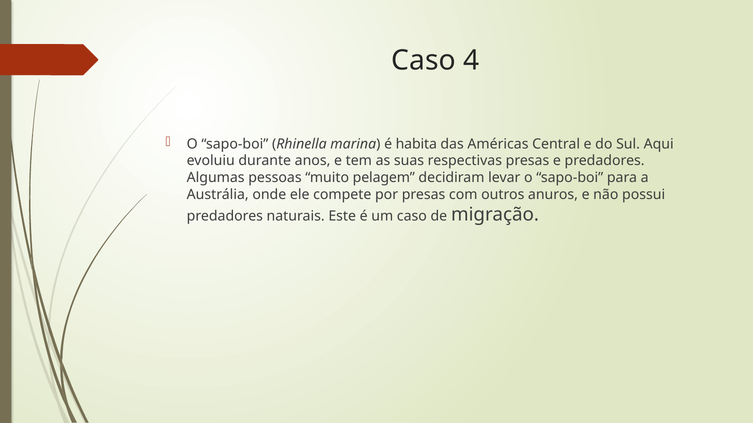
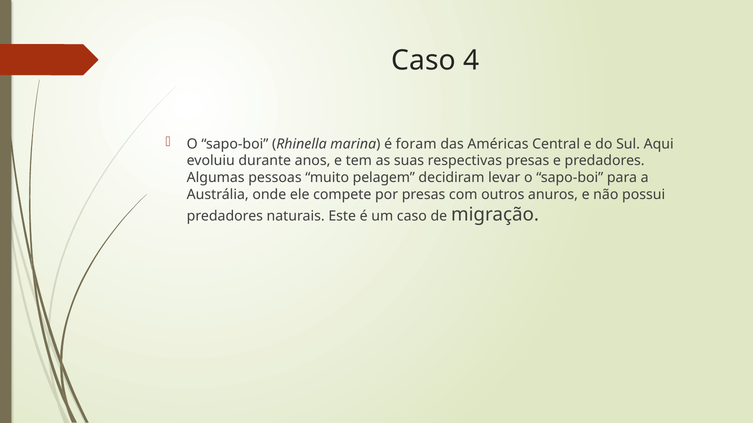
habita: habita -> foram (416, 144)
